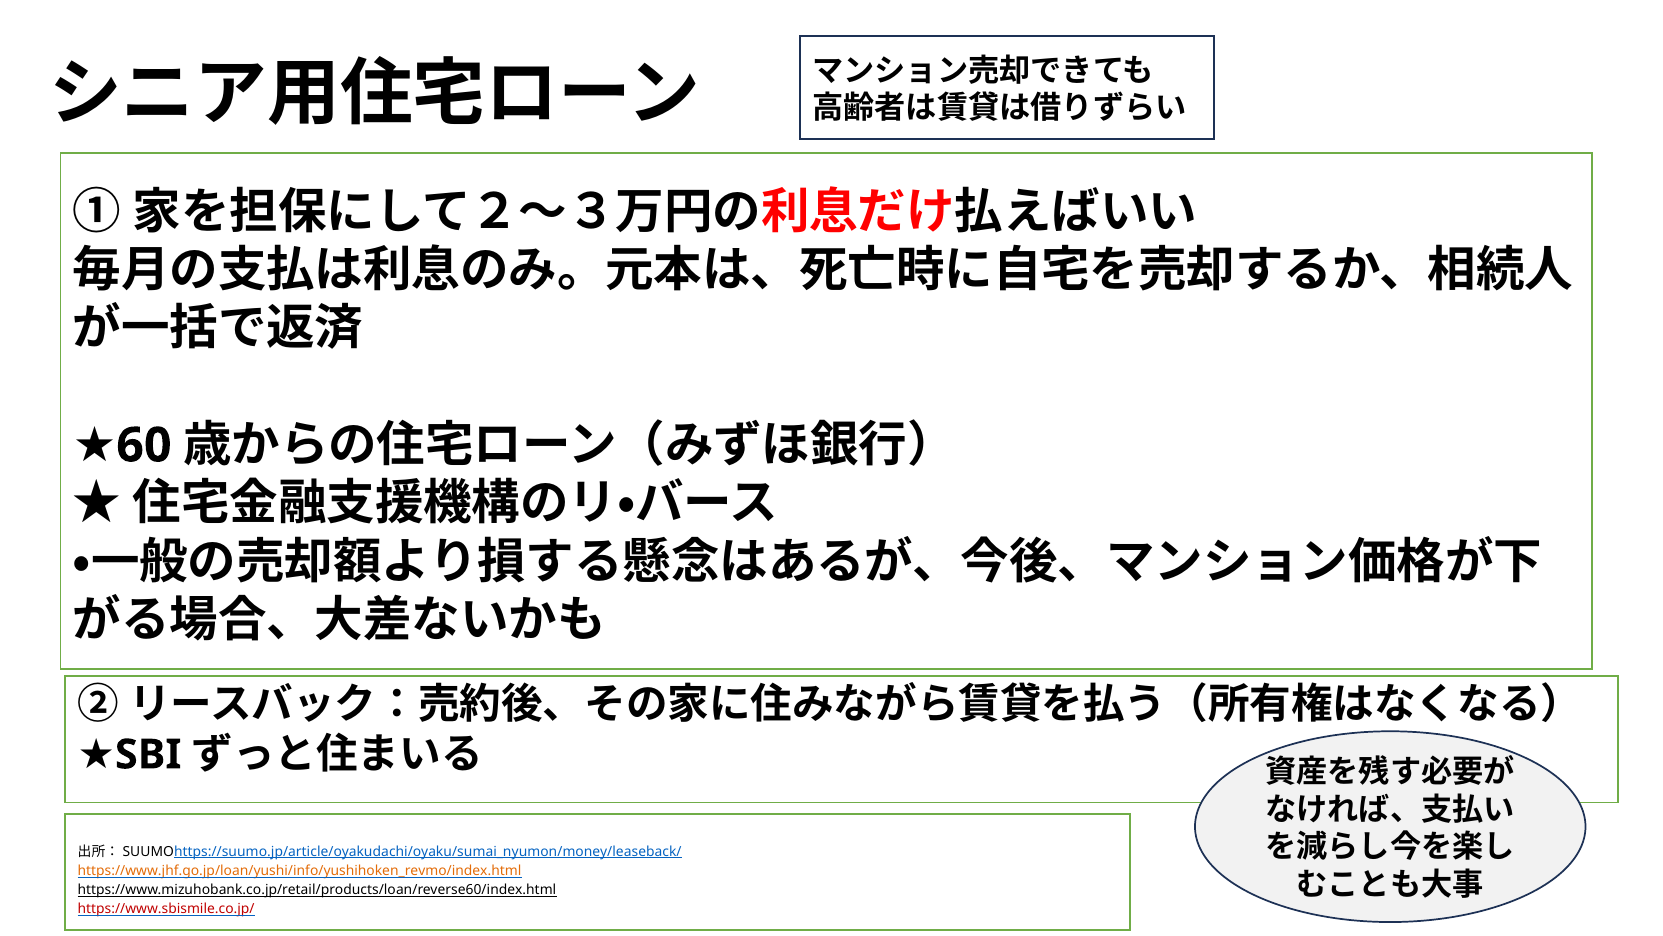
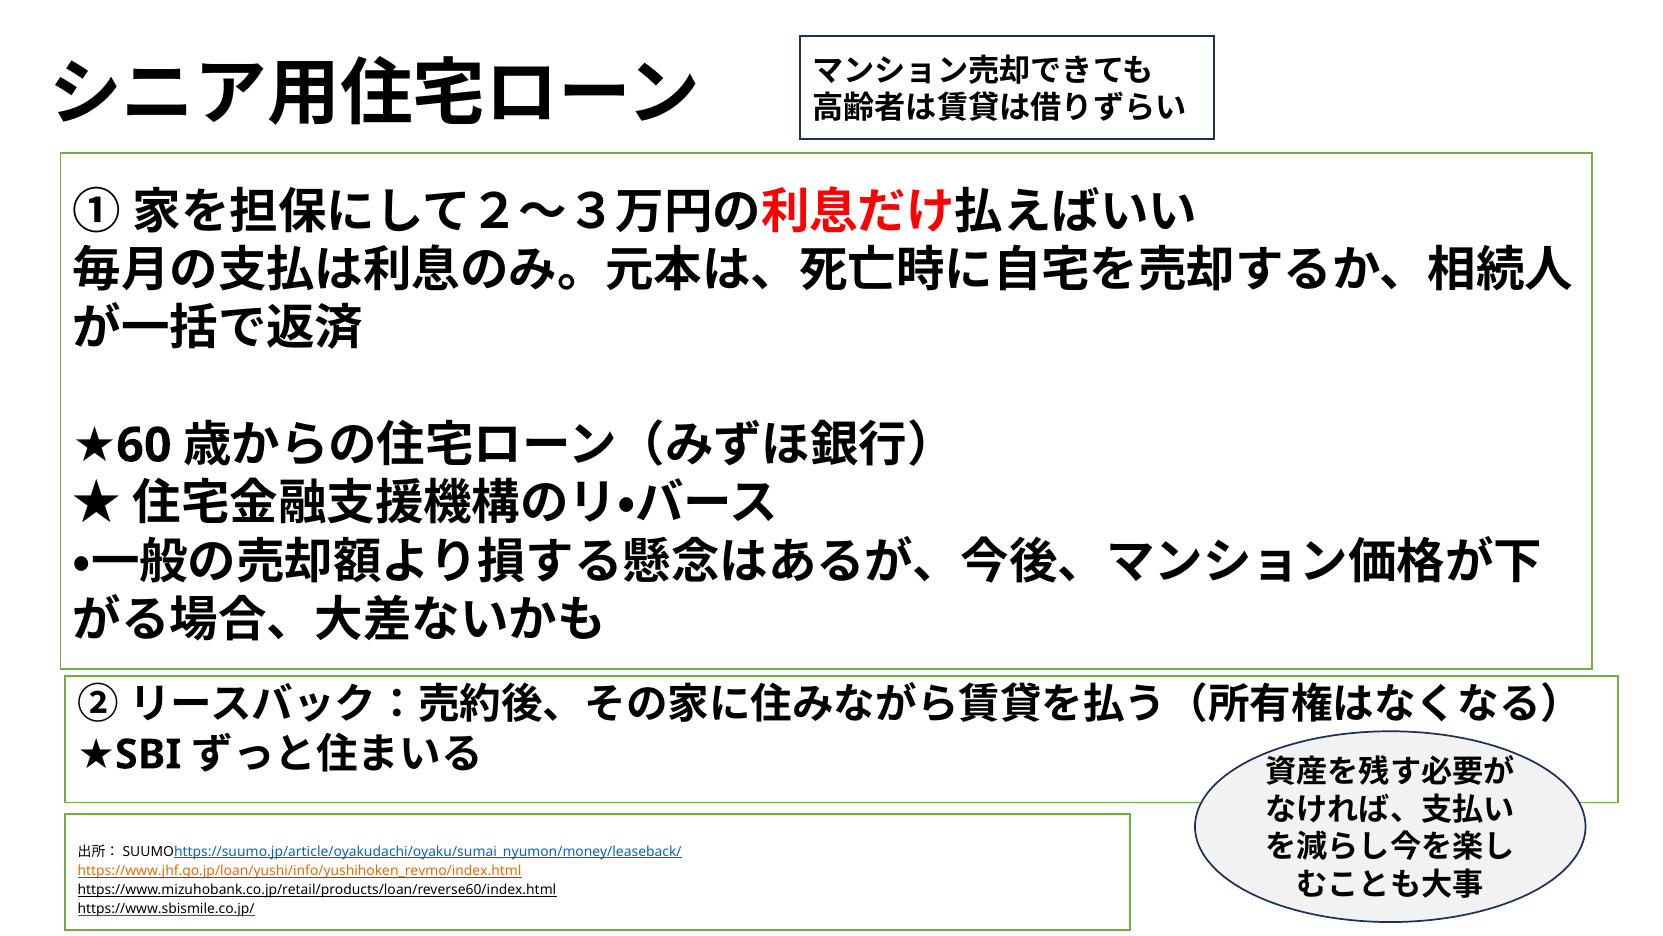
https://www.sbismile.co.jp/ colour: red -> black (166, 908)
